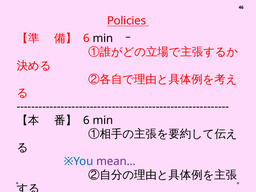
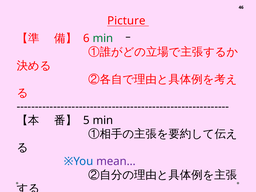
Policies: Policies -> Picture (126, 21)
min colour: black -> green (103, 38)
6: 6 -> 5 (86, 120)
